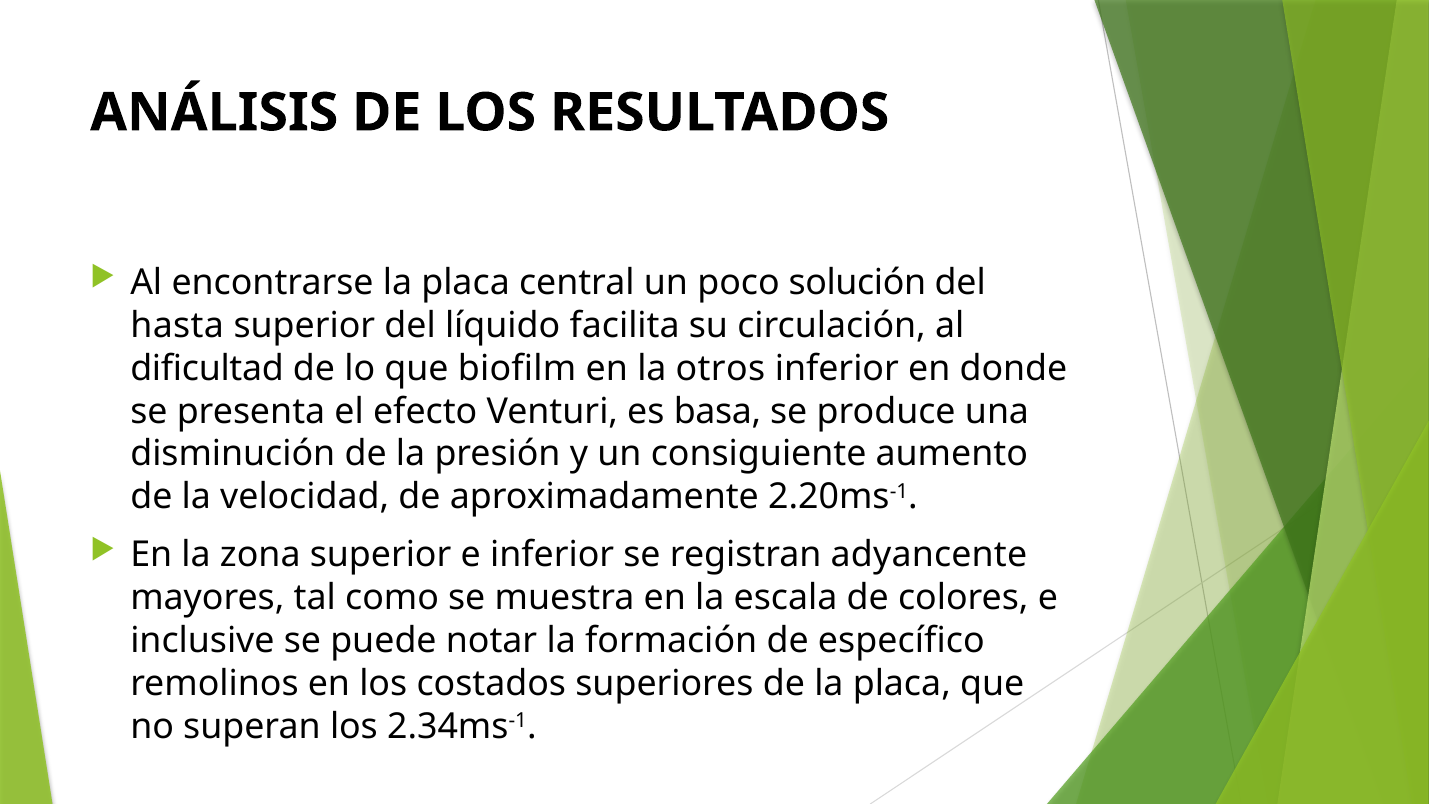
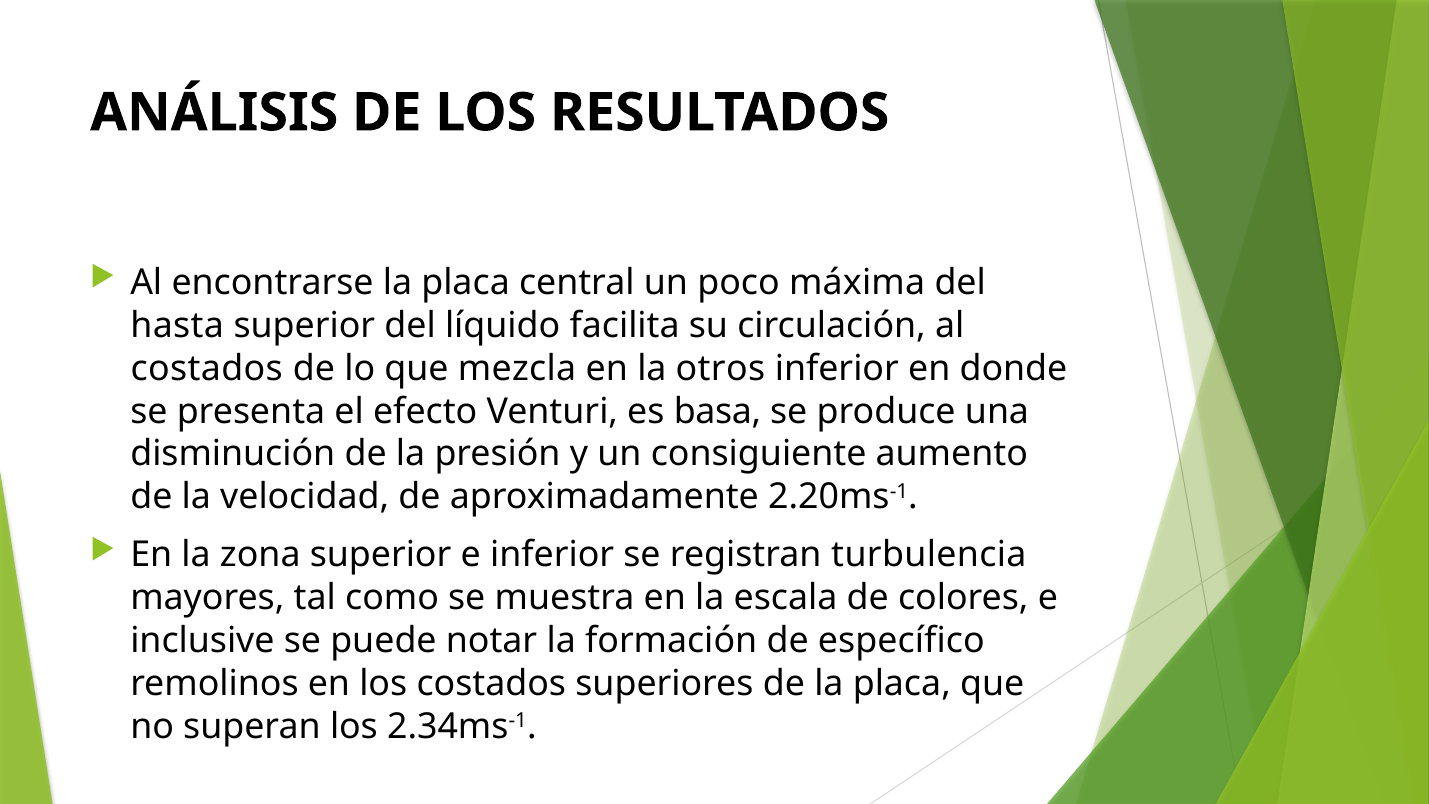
solución: solución -> máxima (857, 283)
dificultad: dificultad -> costados (207, 368)
biofilm: biofilm -> mezcla (517, 368)
adyancente: adyancente -> turbulencia (929, 555)
